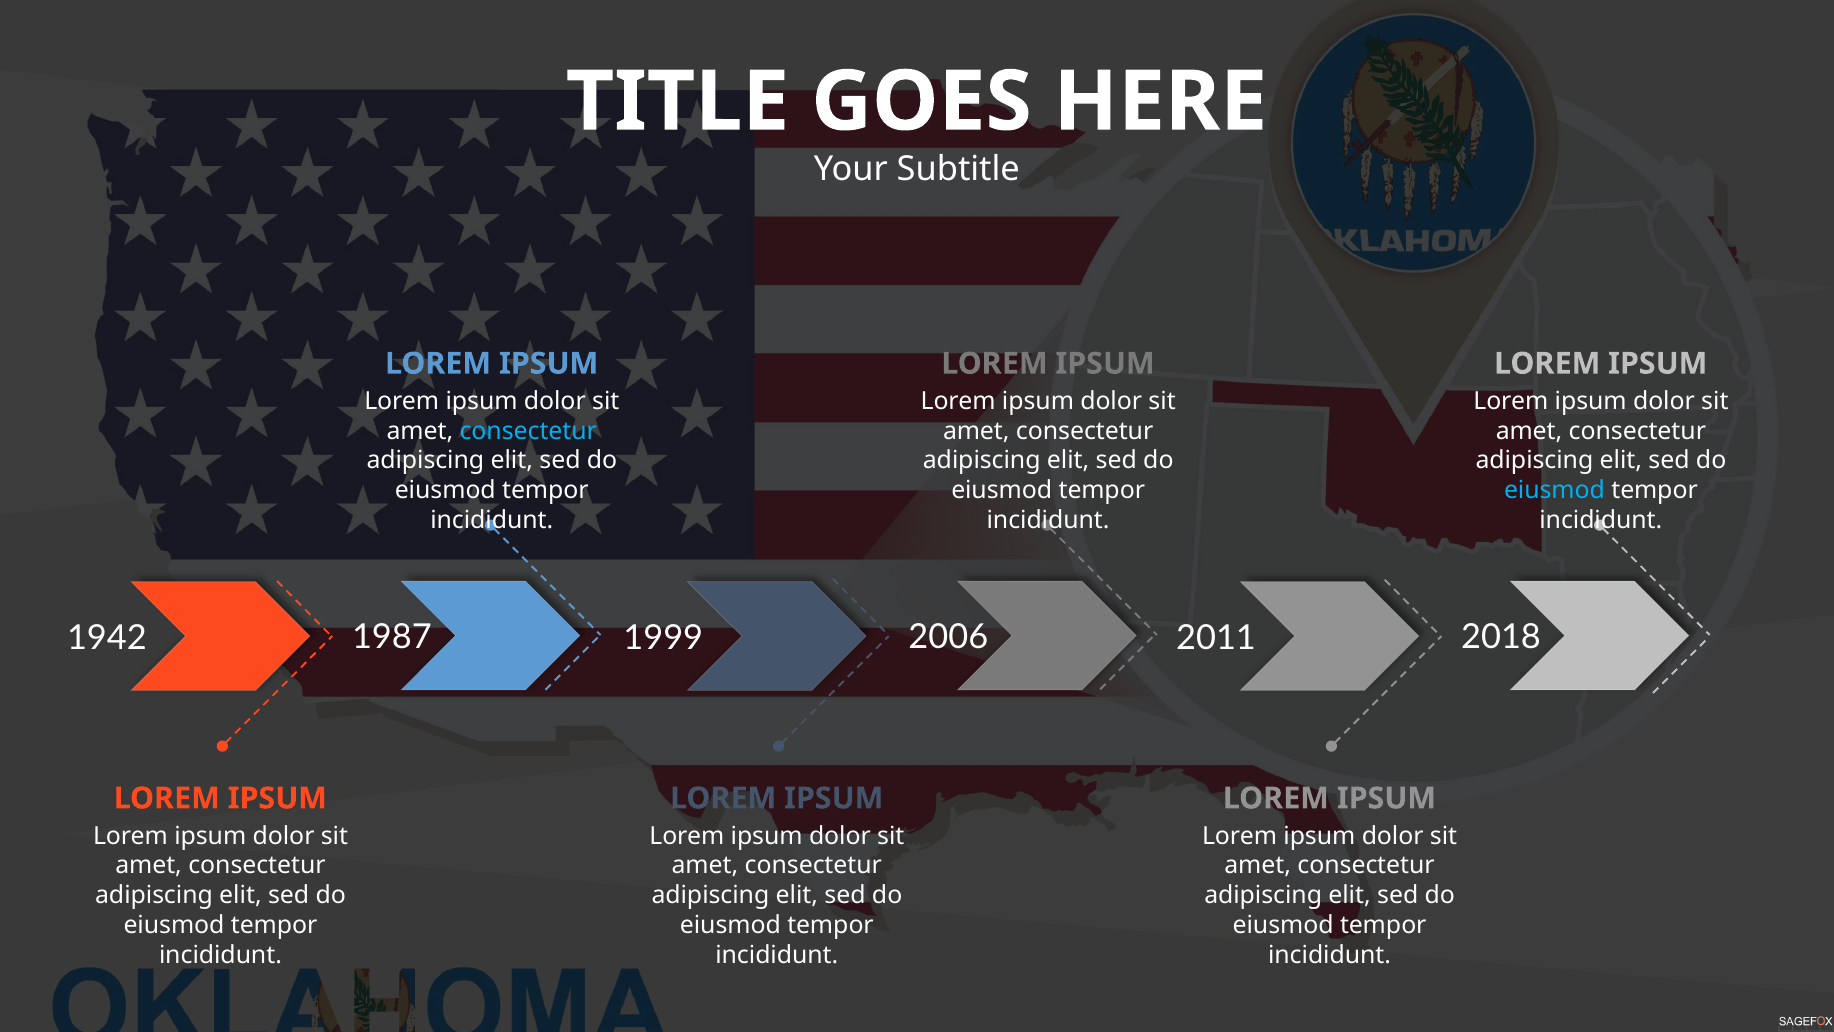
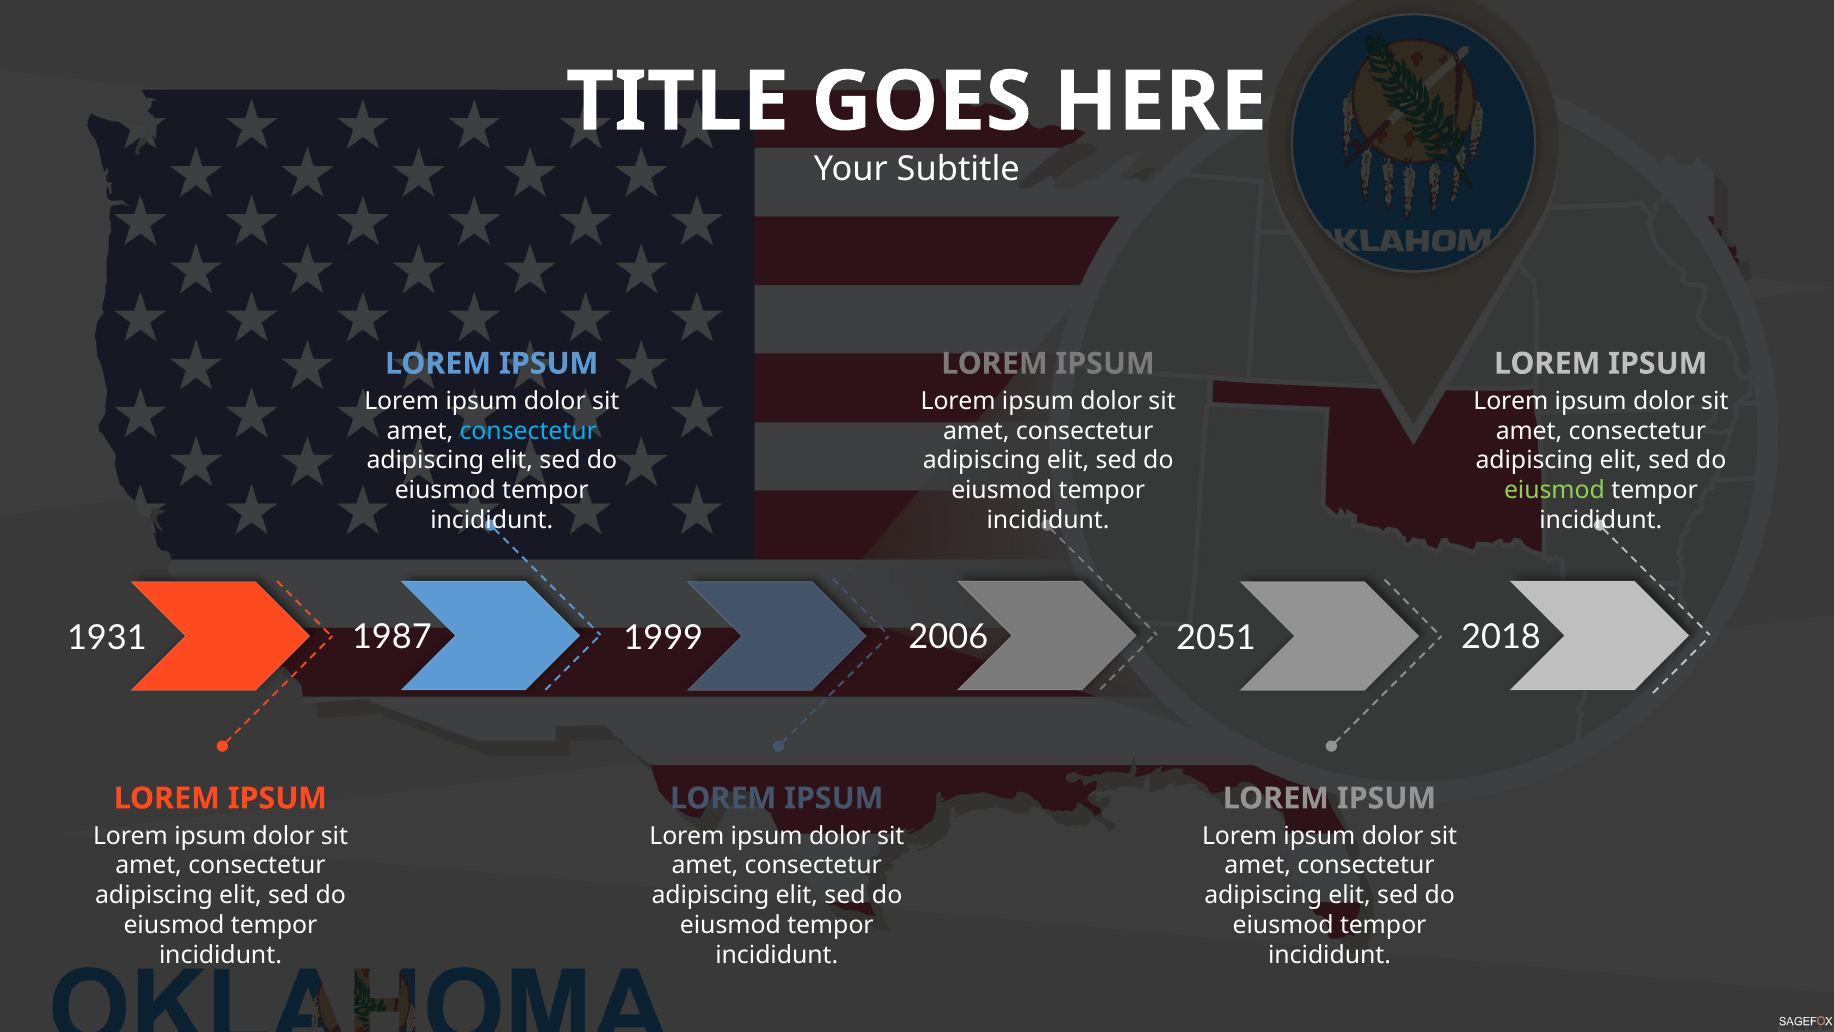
eiusmod colour: light blue -> light green (1554, 490)
1942: 1942 -> 1931 (107, 638)
2011: 2011 -> 2051 (1216, 638)
